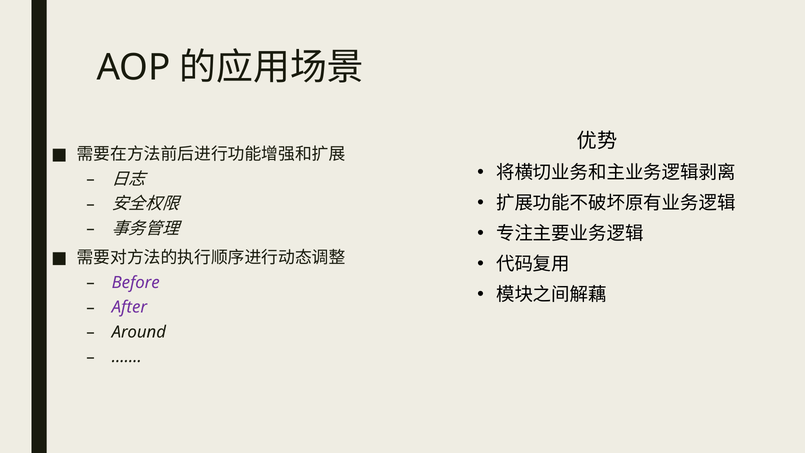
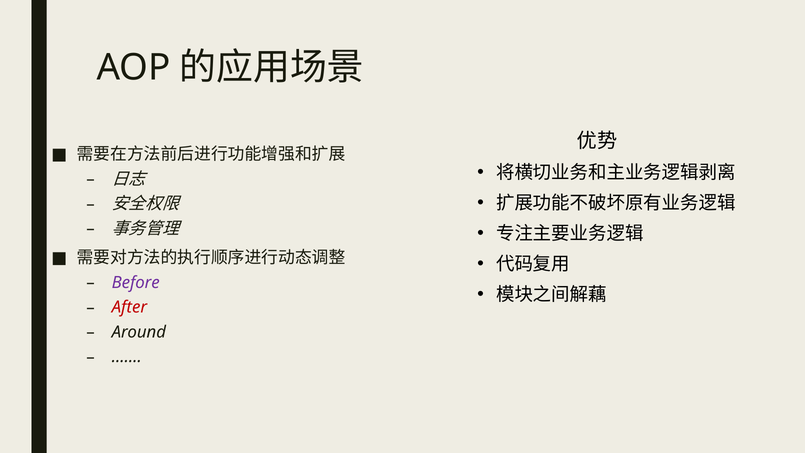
After colour: purple -> red (129, 307)
